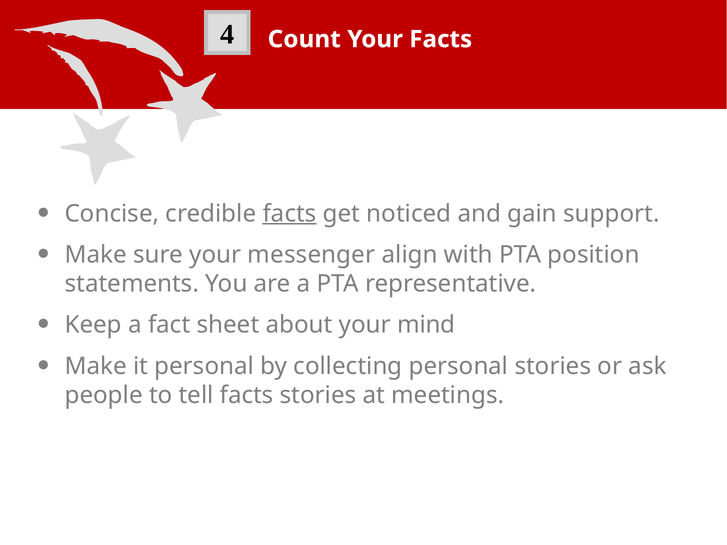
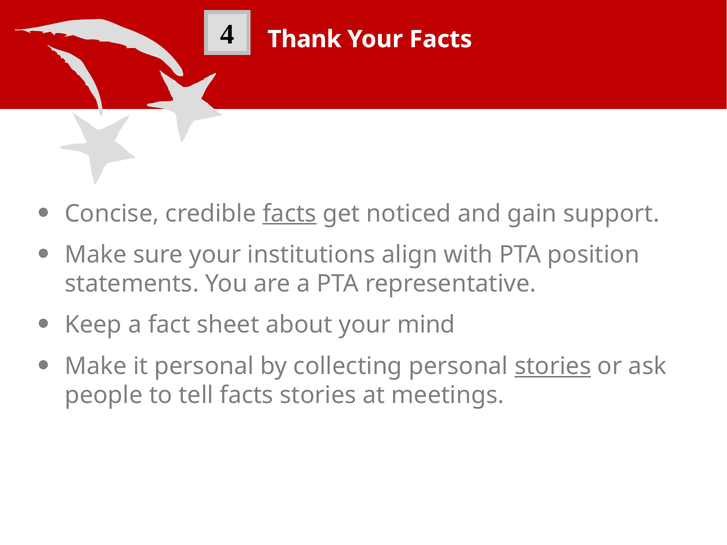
Count: Count -> Thank (304, 39)
messenger: messenger -> institutions (311, 255)
stories underline: none -> present (553, 366)
